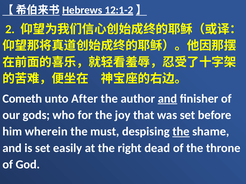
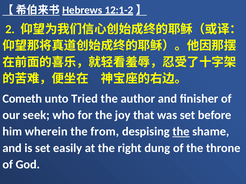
After: After -> Tried (85, 99)
and underline: present -> none (167, 99)
gods: gods -> seek (36, 115)
must: must -> from (105, 132)
dead: dead -> dung (157, 148)
